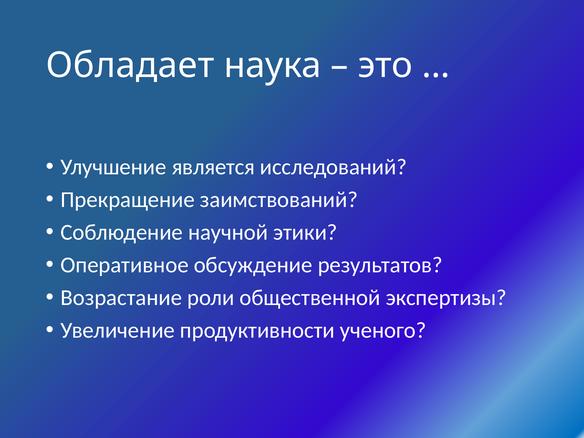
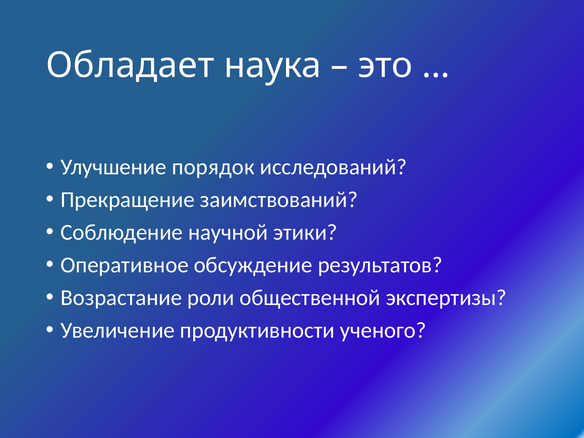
является: является -> порядок (213, 167)
